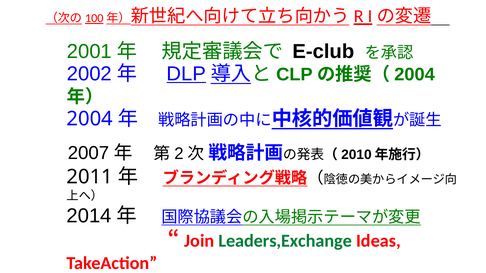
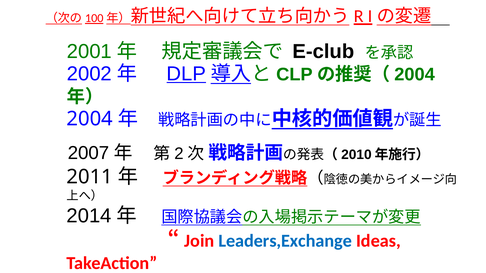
Leaders,Exchange colour: green -> blue (285, 241)
